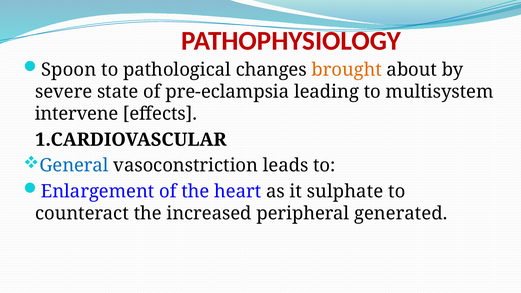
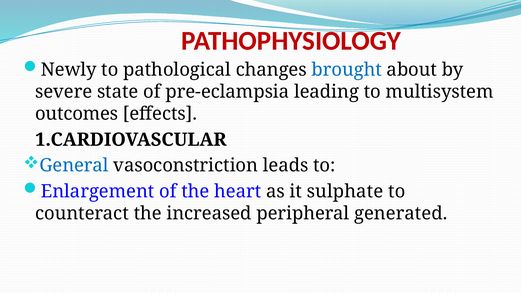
Spoon: Spoon -> Newly (69, 70)
brought colour: orange -> blue (347, 70)
intervene: intervene -> outcomes (77, 114)
